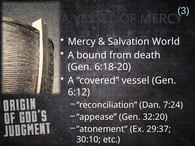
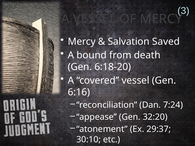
World: World -> Saved (166, 42)
6:12: 6:12 -> 6:16 (79, 92)
